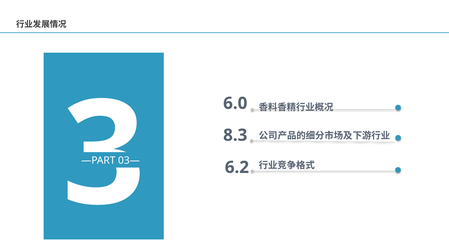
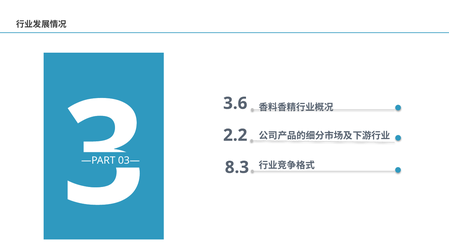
6.0: 6.0 -> 3.6 (235, 104)
8.3: 8.3 -> 2.2 (235, 135)
6.2: 6.2 -> 8.3 (237, 168)
